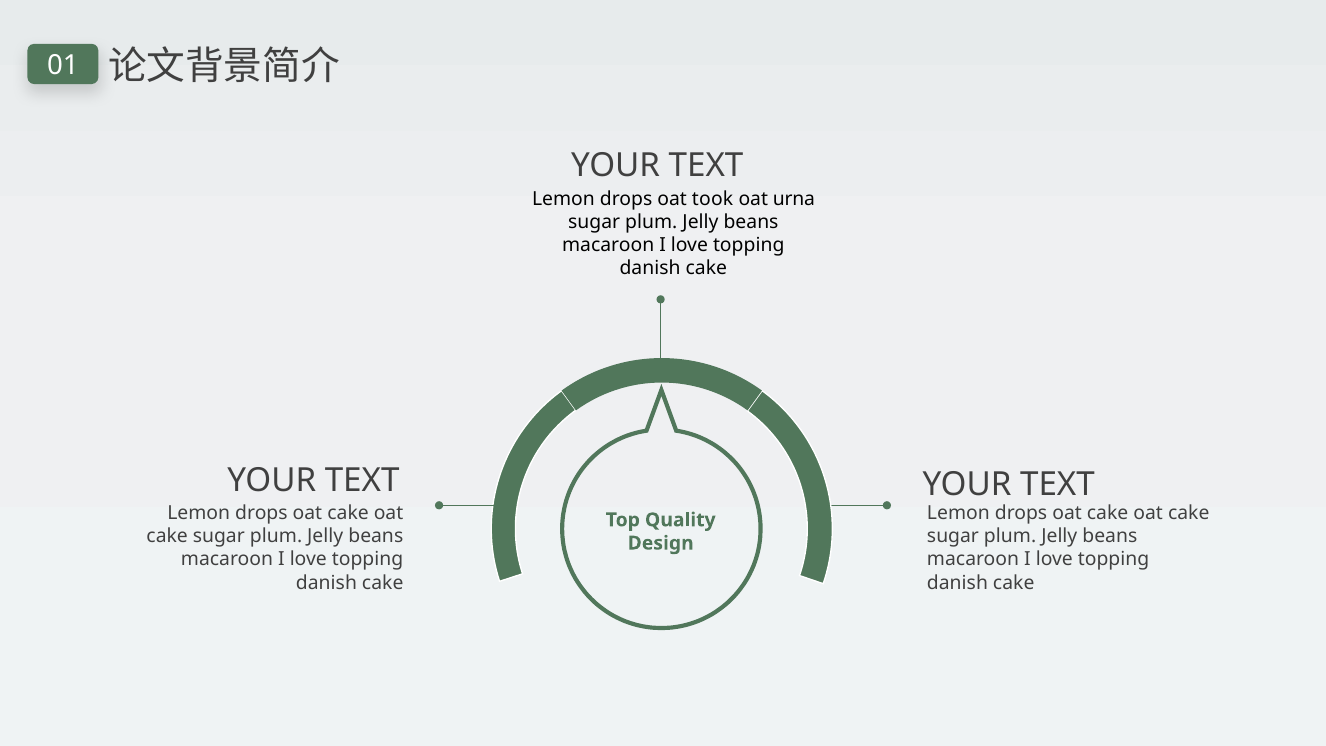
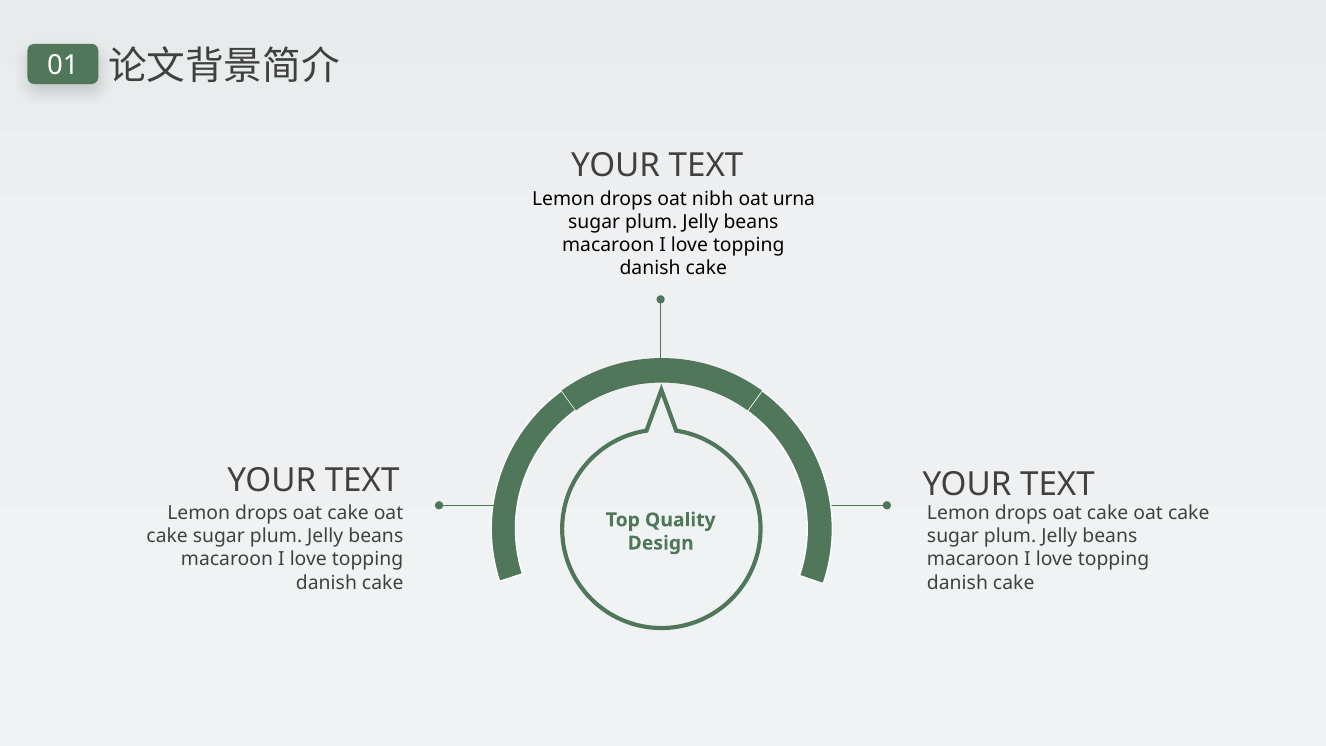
took: took -> nibh (713, 199)
